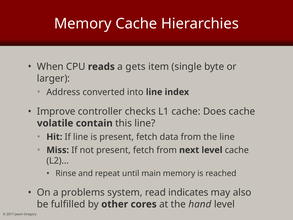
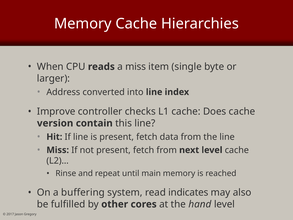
a gets: gets -> miss (136, 67)
volatile: volatile -> version (55, 123)
problems: problems -> buffering (83, 192)
